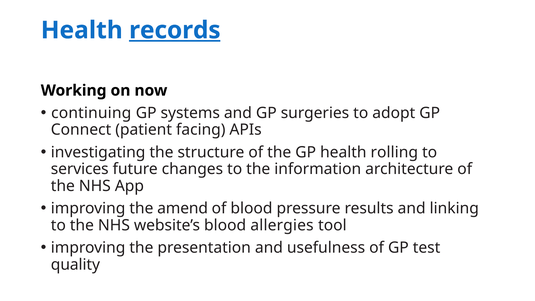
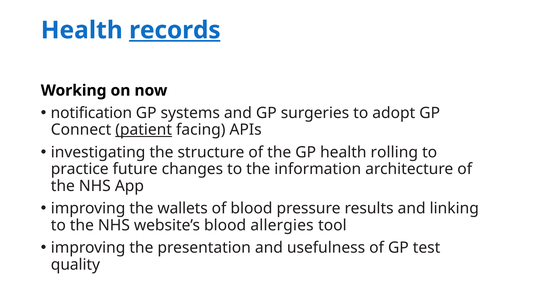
continuing: continuing -> notification (91, 113)
patient underline: none -> present (144, 130)
services: services -> practice (80, 169)
amend: amend -> wallets (183, 208)
